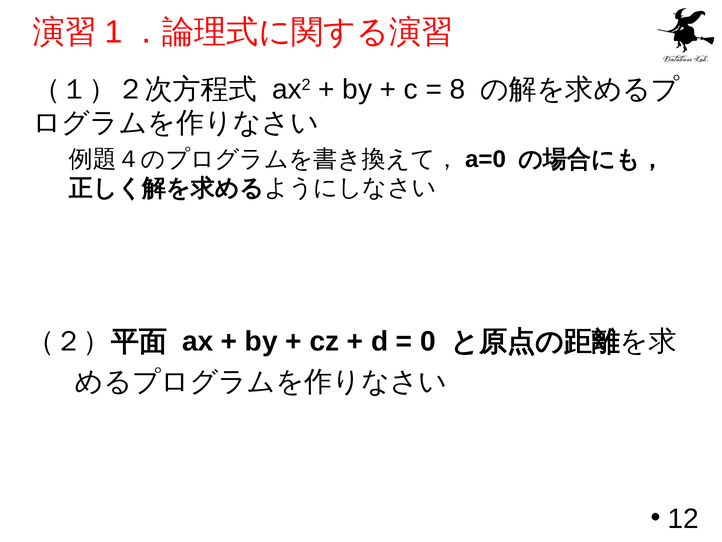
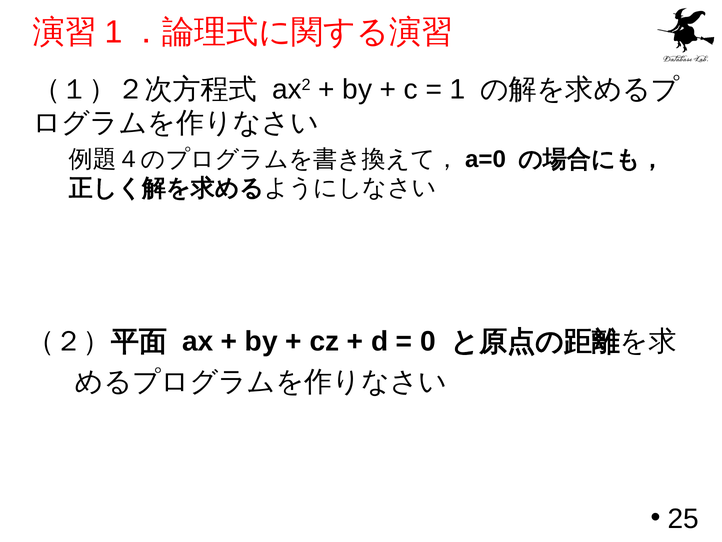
8: 8 -> 1 (458, 89)
12: 12 -> 25 (683, 518)
